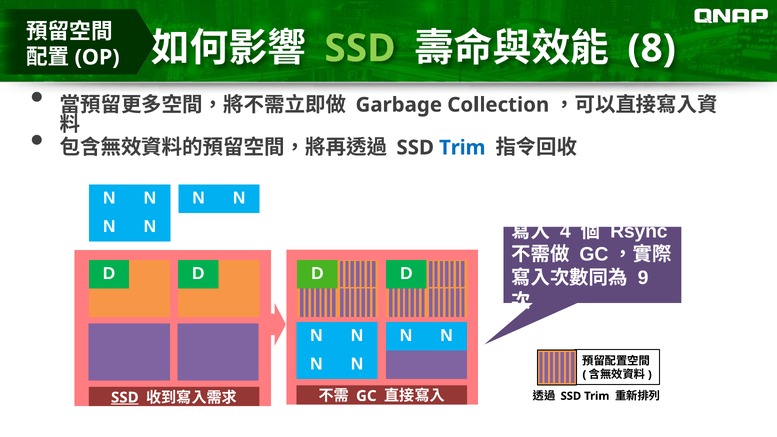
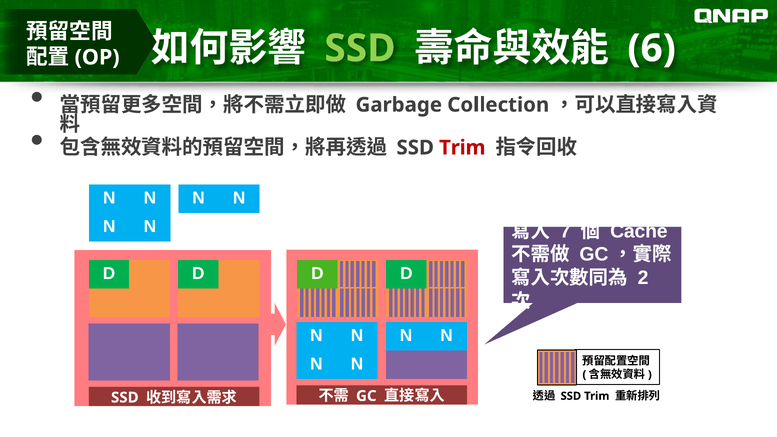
8: 8 -> 6 (652, 48)
Trim colour: blue -> red (462, 148)
4: 4 -> 7 (565, 231)
Rsync: Rsync -> Cache (639, 231)
9: 9 -> 2 (643, 278)
SSD underline: present -> none (125, 398)
